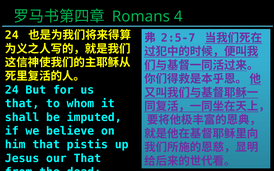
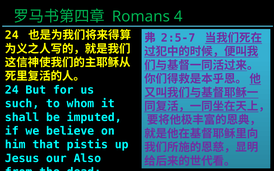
that: that -> such (22, 104)
our That: That -> Also (87, 159)
